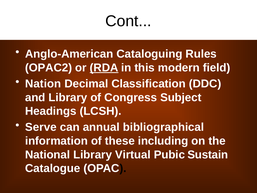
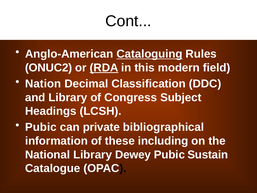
Cataloguing underline: none -> present (149, 54)
OPAC2: OPAC2 -> ONUC2 (49, 68)
Serve: Serve -> Pubic (41, 127)
annual: annual -> private (101, 127)
Virtual: Virtual -> Dewey (133, 154)
